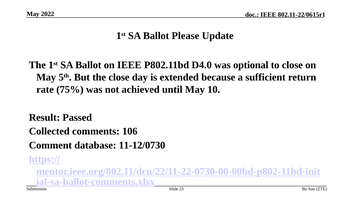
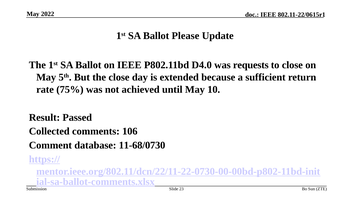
optional: optional -> requests (251, 65)
11-12/0730: 11-12/0730 -> 11-68/0730 (142, 145)
